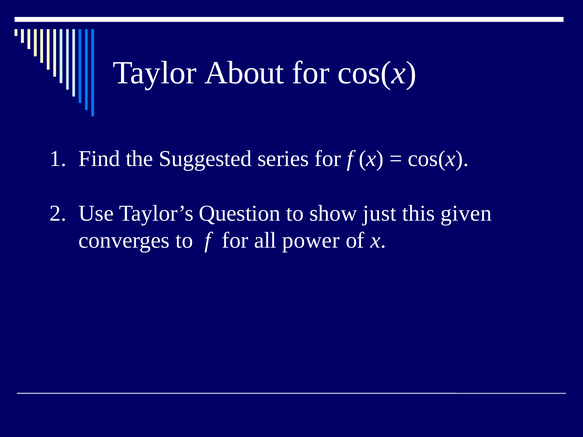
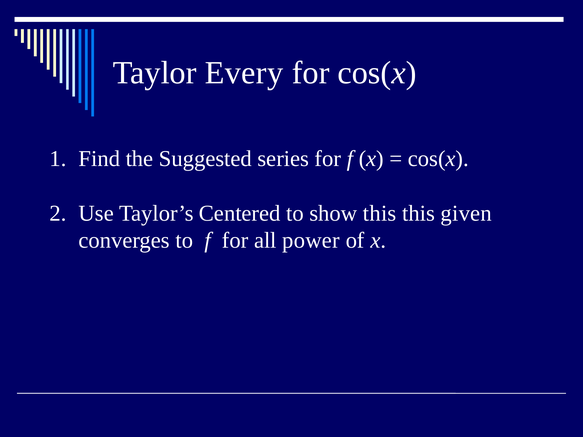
About: About -> Every (244, 73)
Question: Question -> Centered (240, 213)
show just: just -> this (380, 213)
